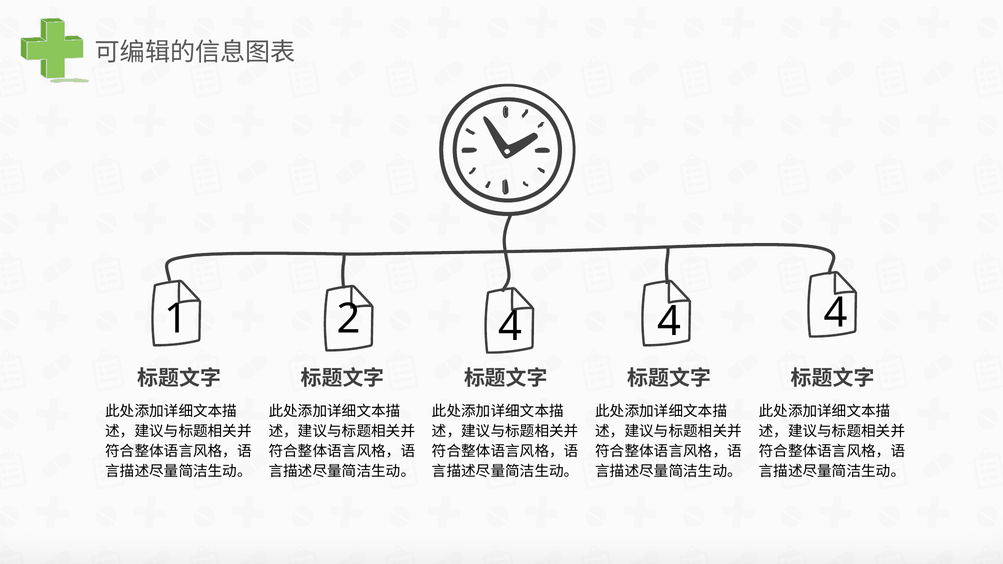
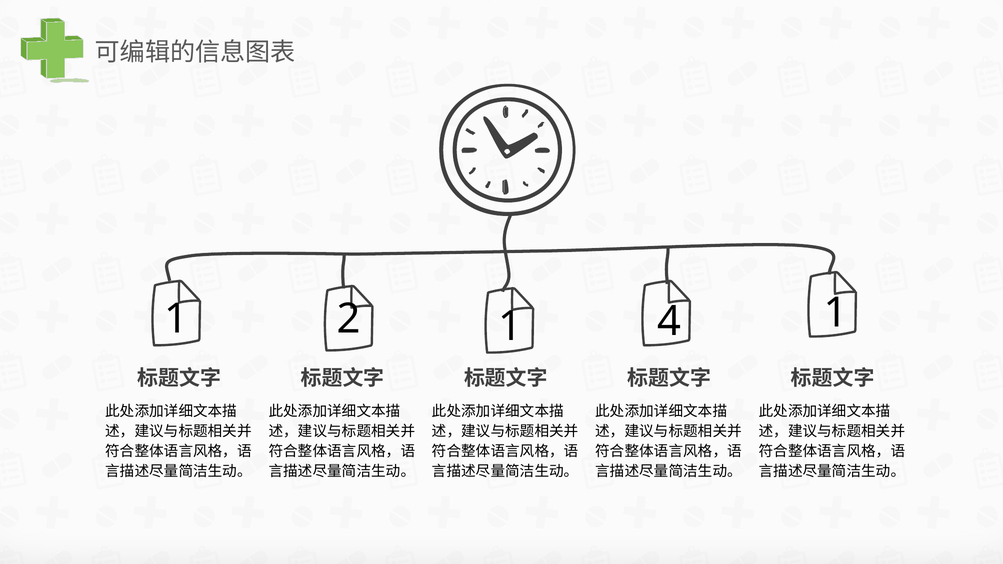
2 4: 4 -> 1 (510, 327)
4: 4 -> 1 (836, 313)
